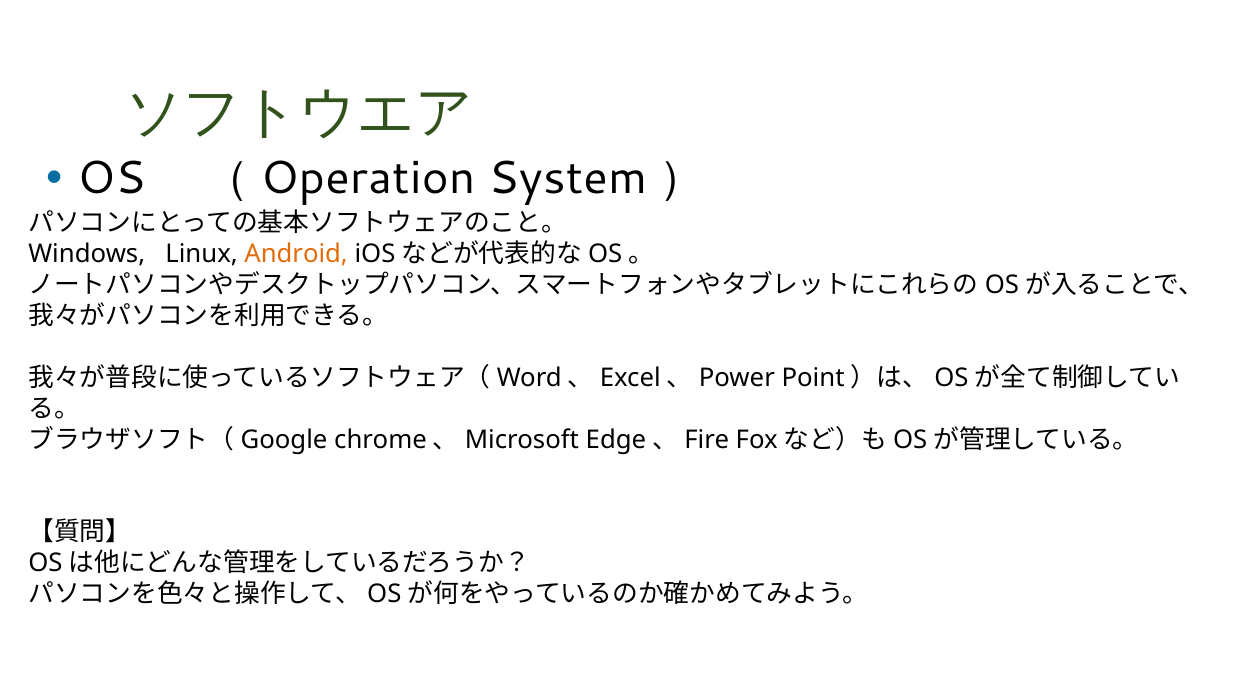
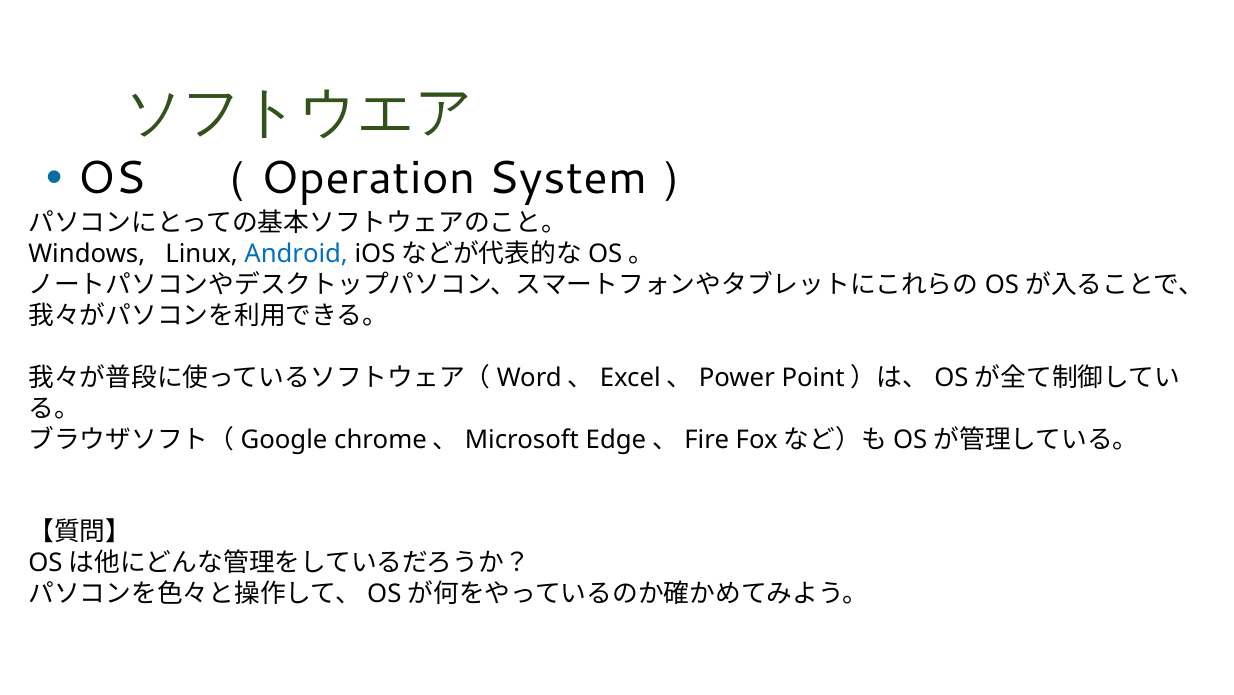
Android colour: orange -> blue (296, 254)
